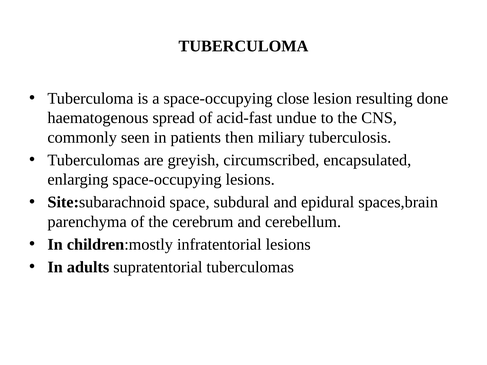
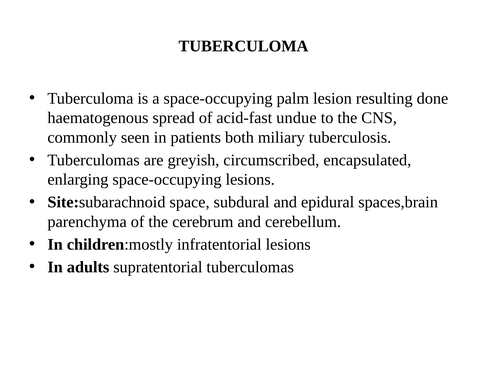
close: close -> palm (293, 99)
then: then -> both (239, 138)
